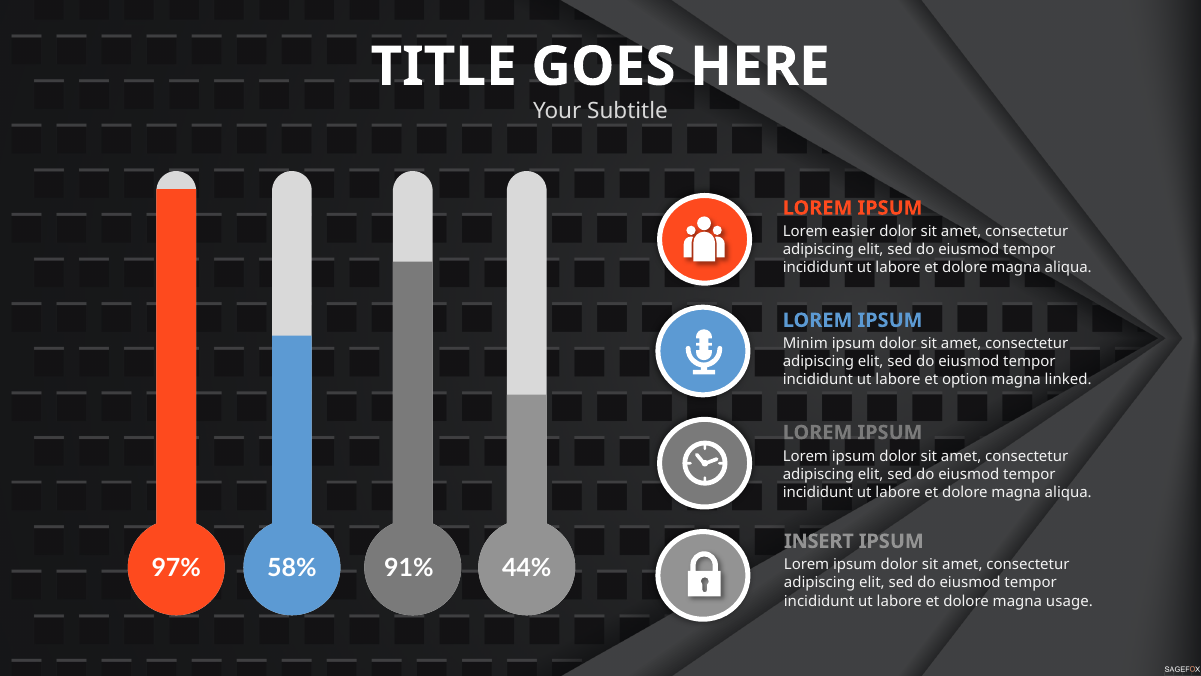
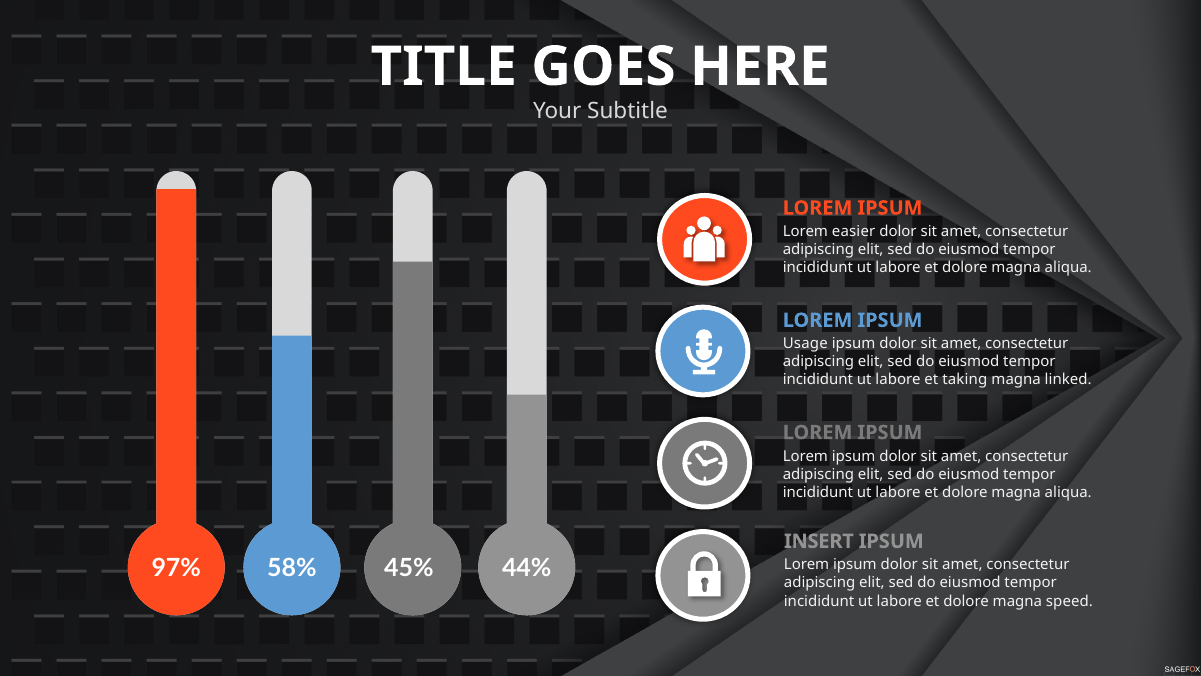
Minim: Minim -> Usage (805, 344)
option: option -> taking (965, 380)
91%: 91% -> 45% (409, 568)
usage: usage -> speed (1069, 601)
